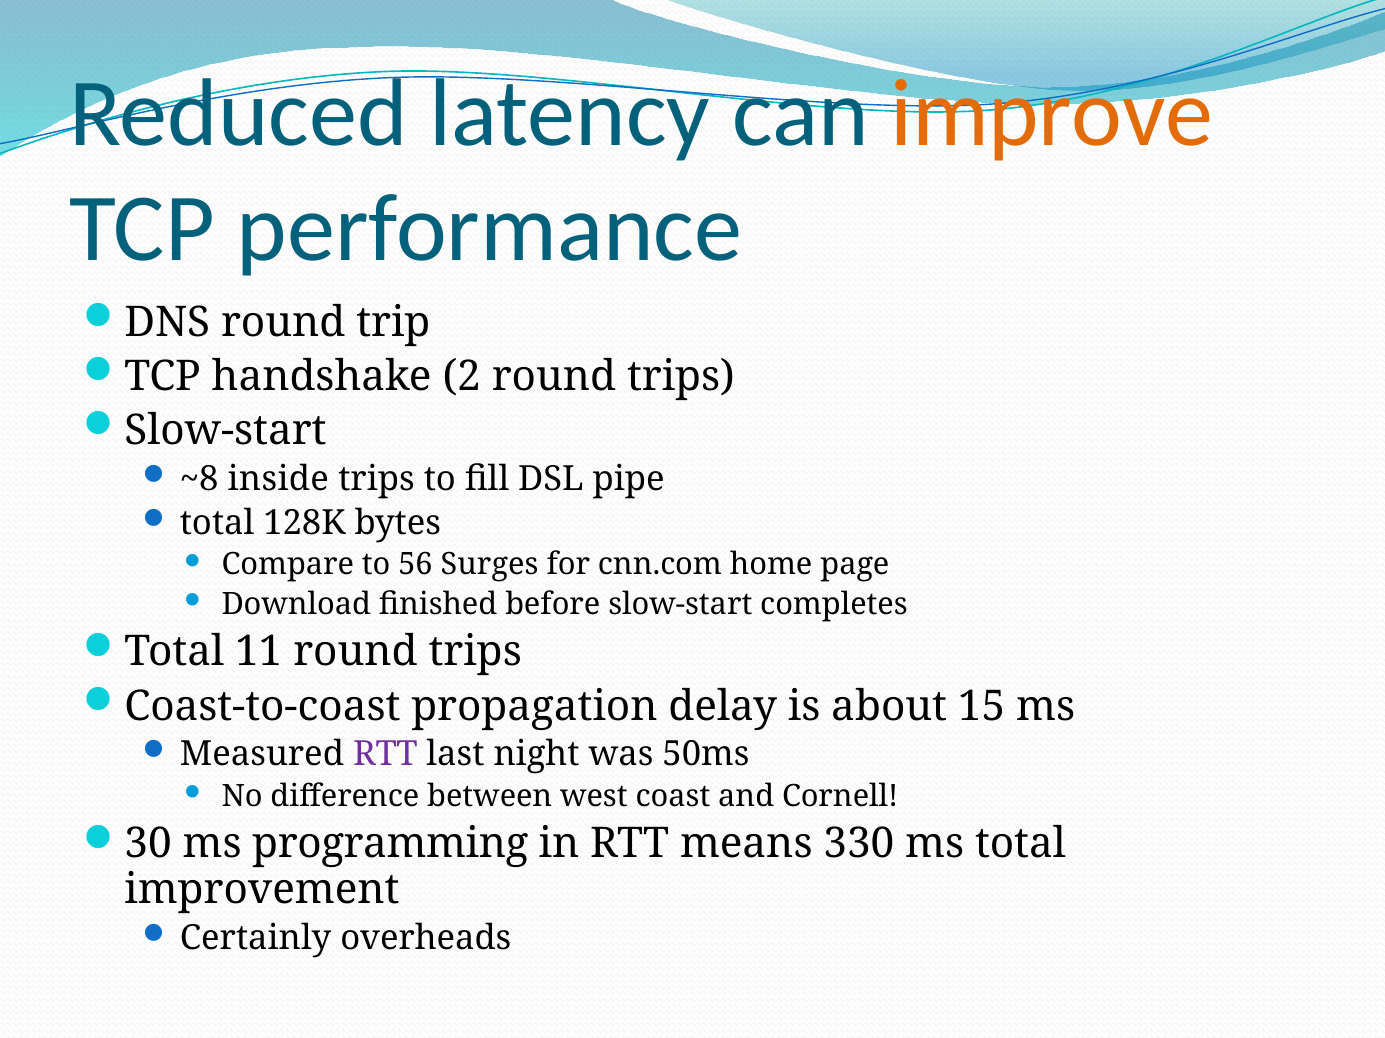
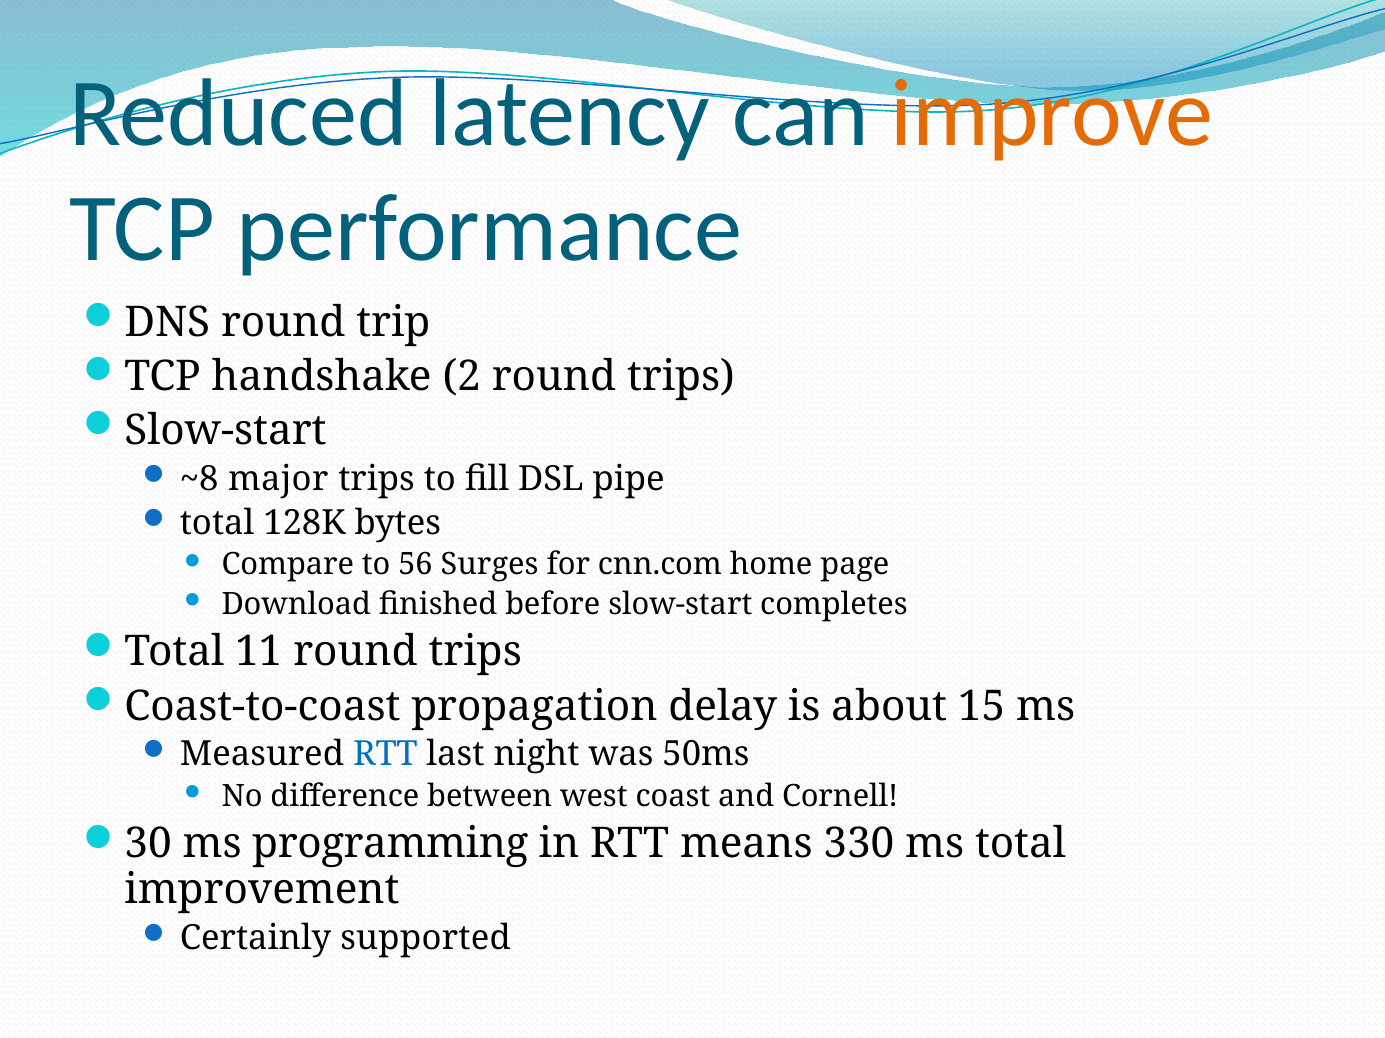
inside: inside -> major (278, 479)
RTT colour: purple -> blue (385, 755)
overheads: overheads -> supported (426, 939)
